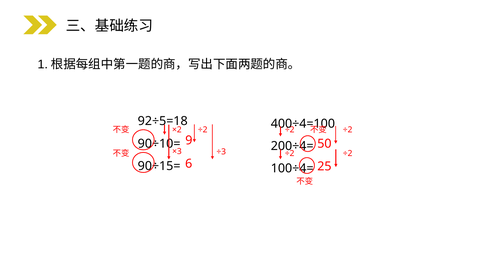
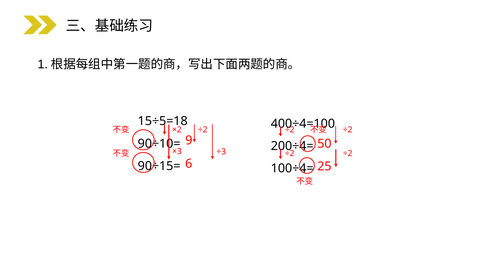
92÷5=18: 92÷5=18 -> 15÷5=18 (163, 121)
